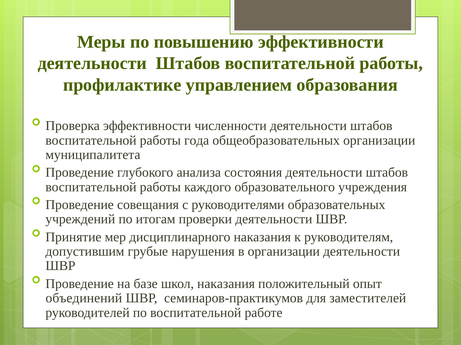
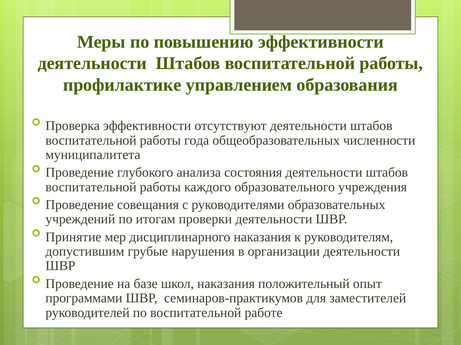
численности: численности -> отсутствуют (231, 126)
общеобразовательных организации: организации -> численности (379, 141)
объединений: объединений -> программами (84, 299)
